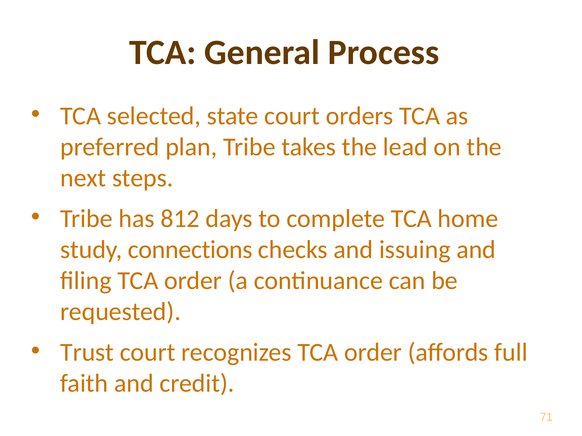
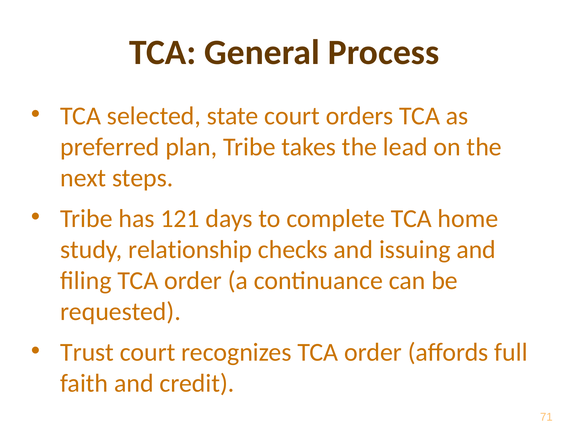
812: 812 -> 121 (180, 219)
connections: connections -> relationship (190, 250)
